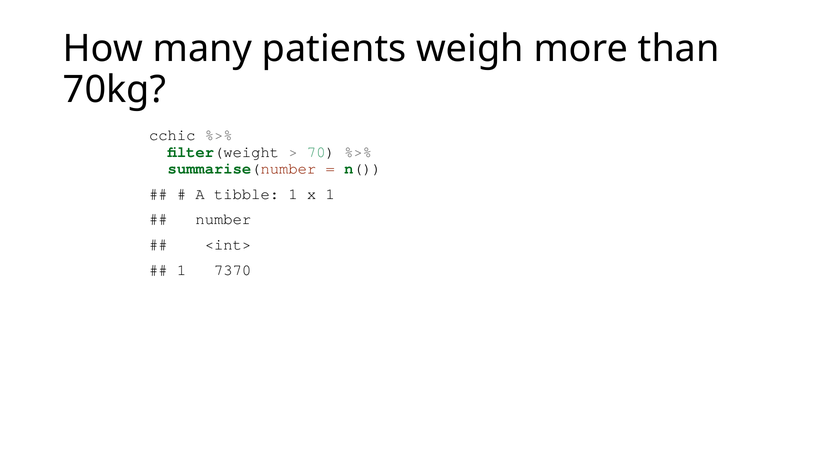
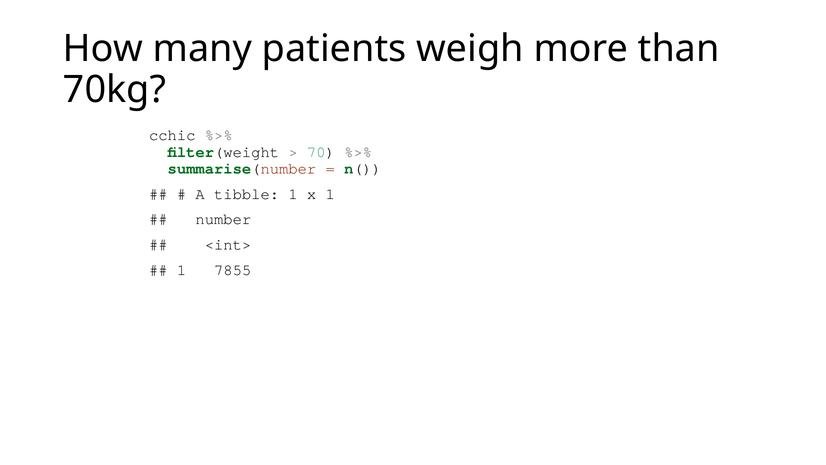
7370: 7370 -> 7855 (233, 270)
